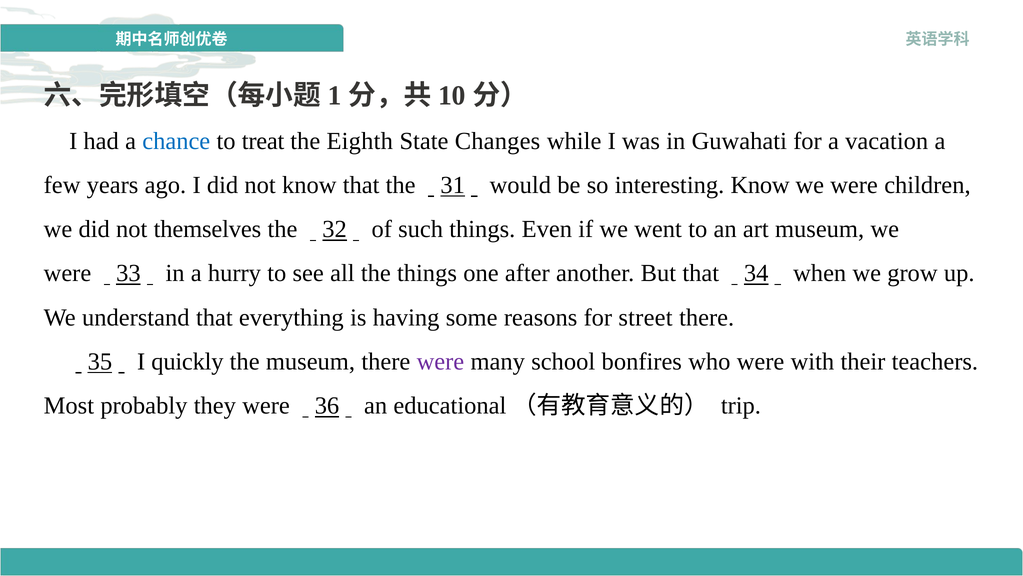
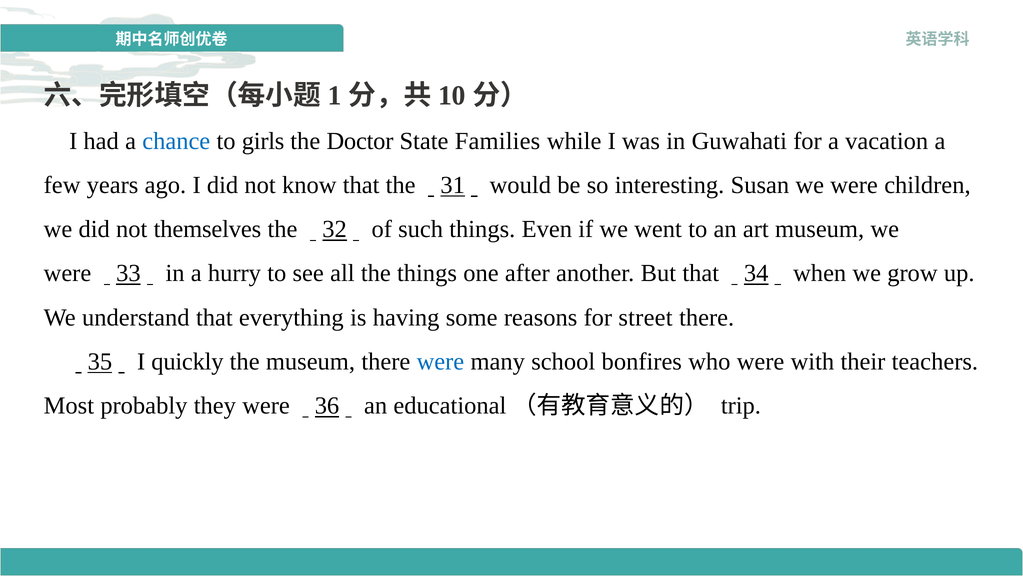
treat: treat -> girls (263, 141)
Eighth: Eighth -> Doctor (360, 141)
Changes: Changes -> Families (498, 141)
interesting Know: Know -> Susan (760, 185)
were colour: purple -> blue (440, 361)
